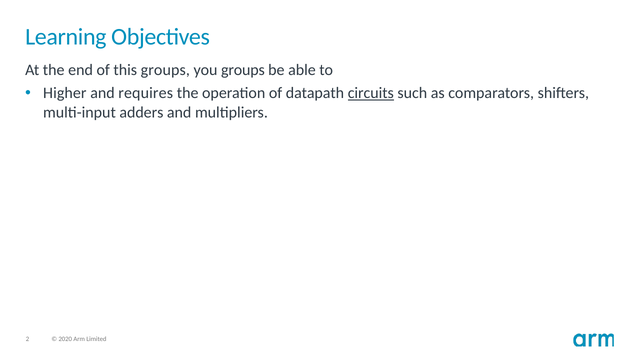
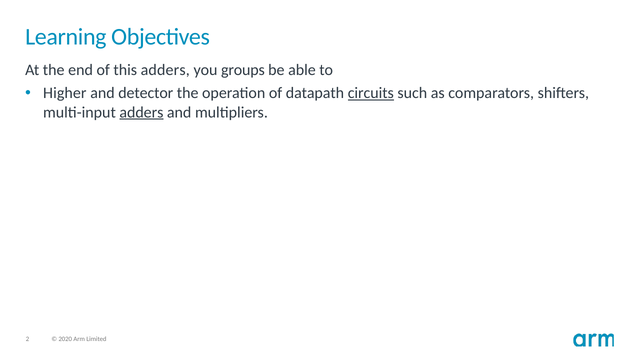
this groups: groups -> adders (165, 70)
requires: requires -> detector (146, 93)
adders underline: none -> present (141, 112)
